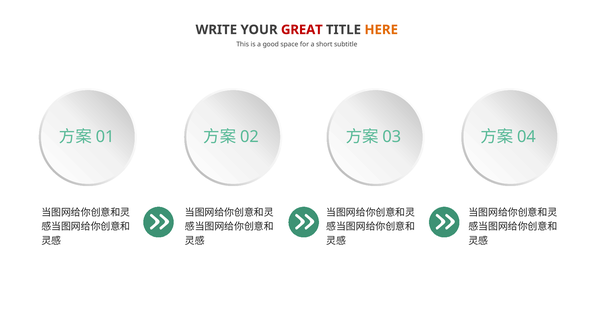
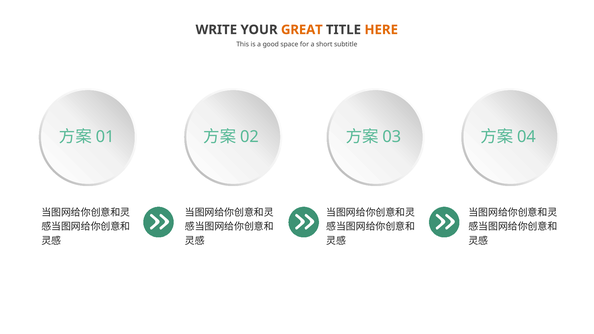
GREAT colour: red -> orange (302, 30)
